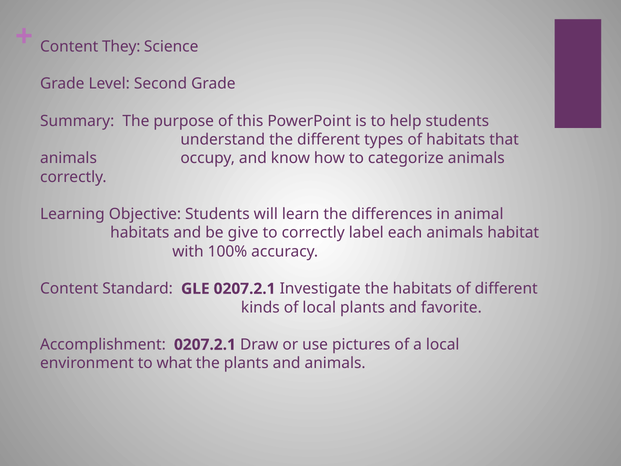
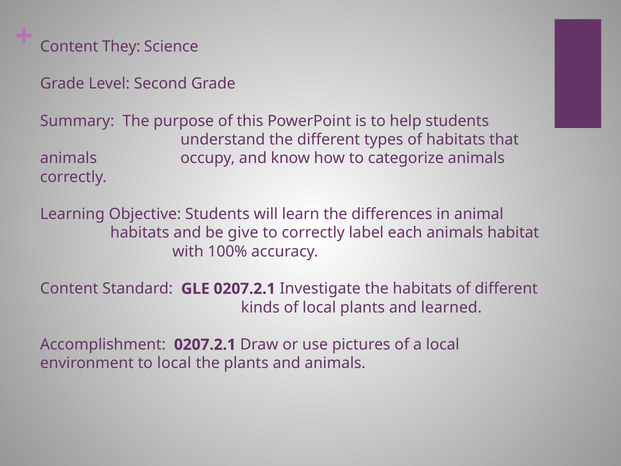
favorite: favorite -> learned (451, 307)
to what: what -> local (174, 363)
